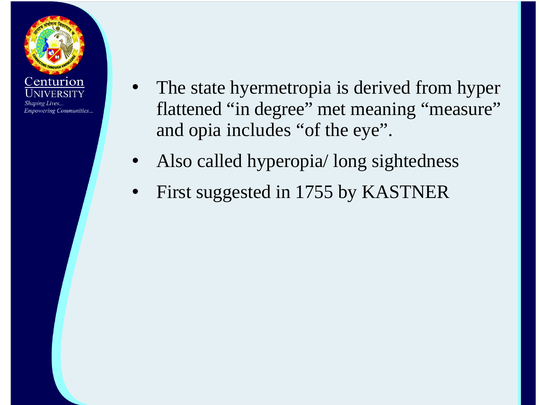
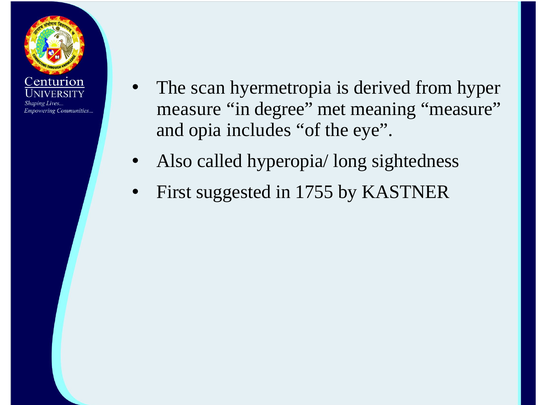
state: state -> scan (208, 87)
flattened: flattened -> measure (189, 109)
